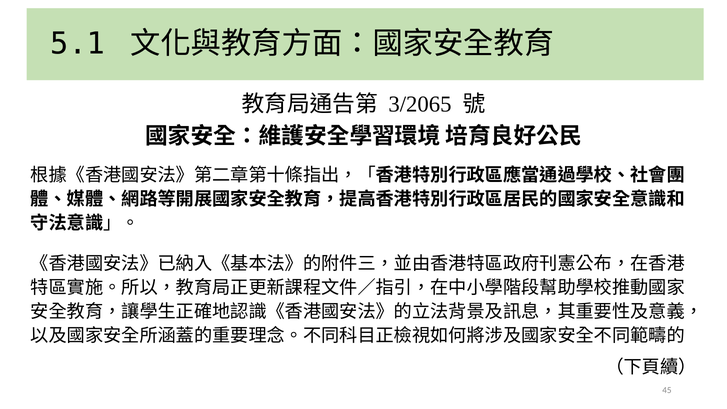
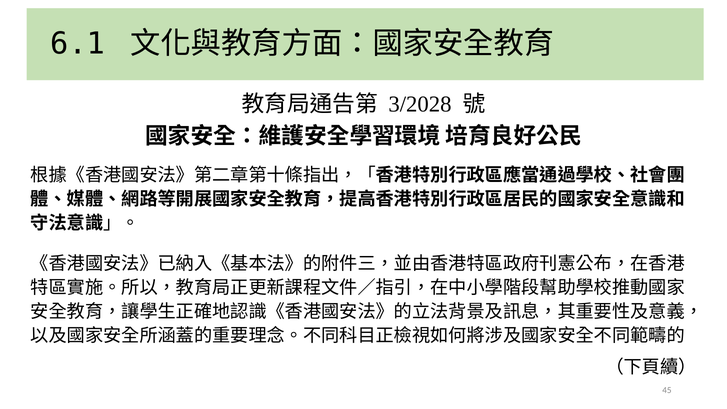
5.1: 5.1 -> 6.1 (78, 44)
3/2065: 3/2065 -> 3/2028 (420, 104)
